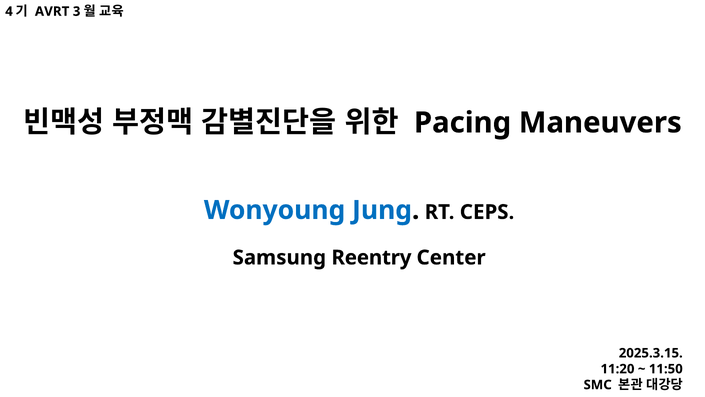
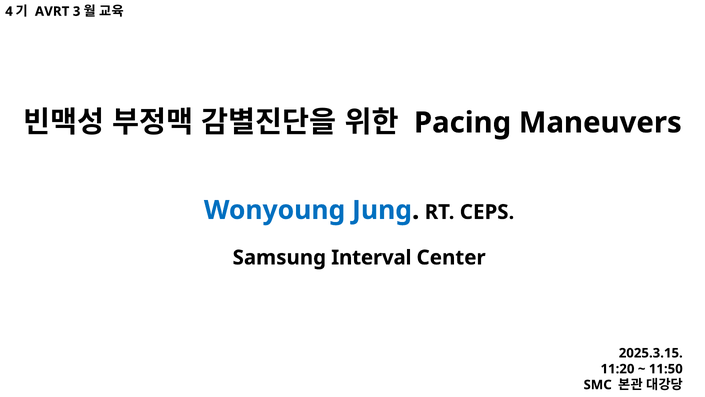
Reentry: Reentry -> Interval (371, 257)
